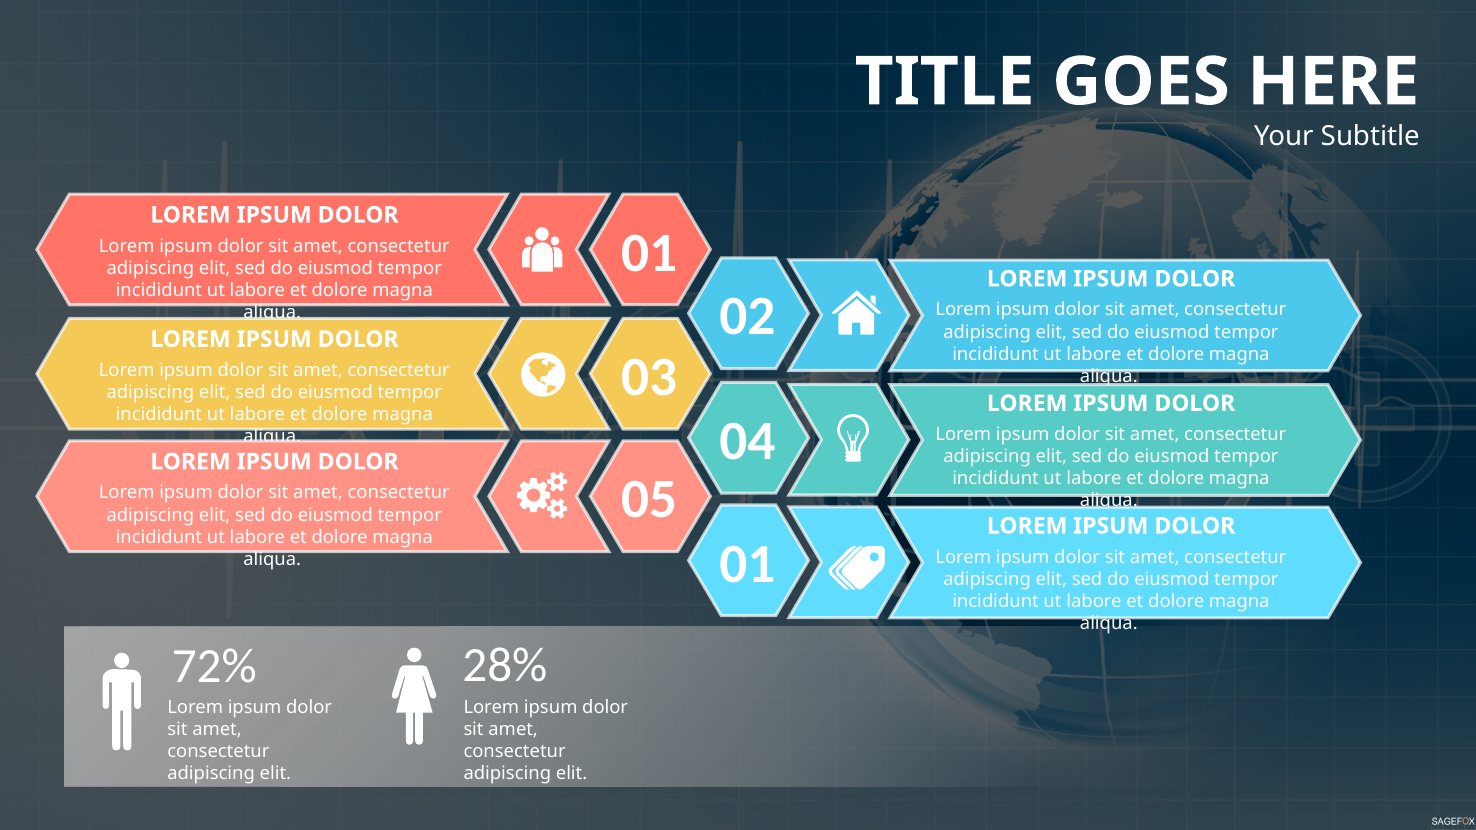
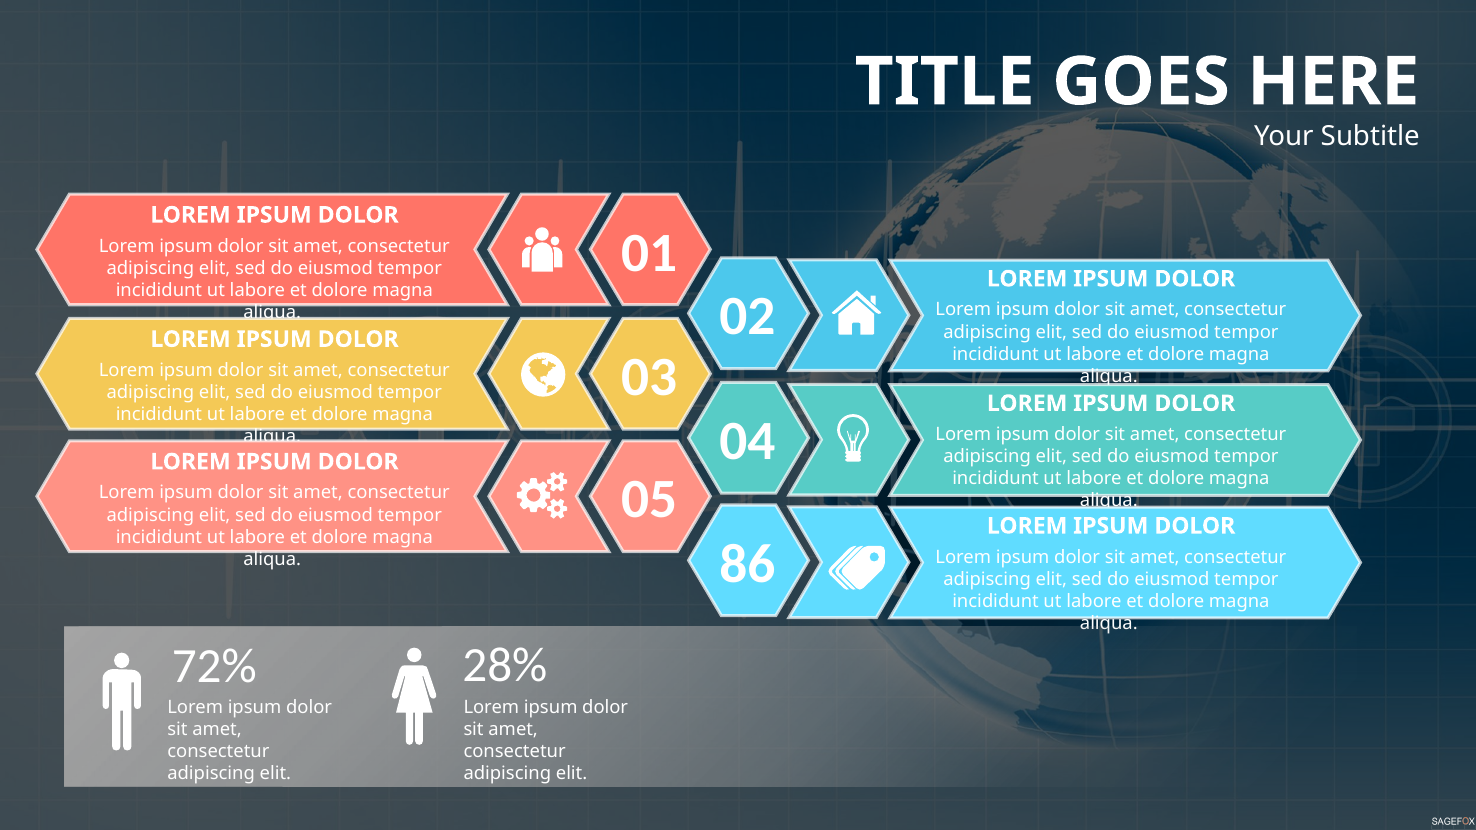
aliqua 01: 01 -> 86 (747, 564)
